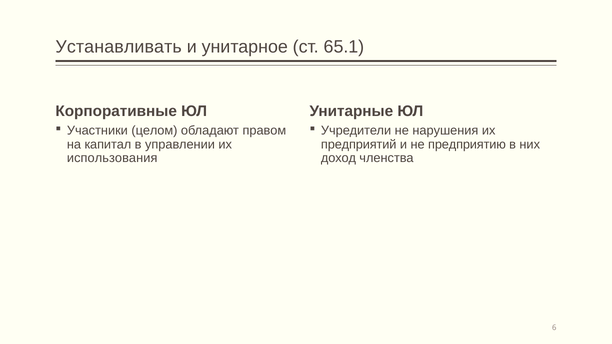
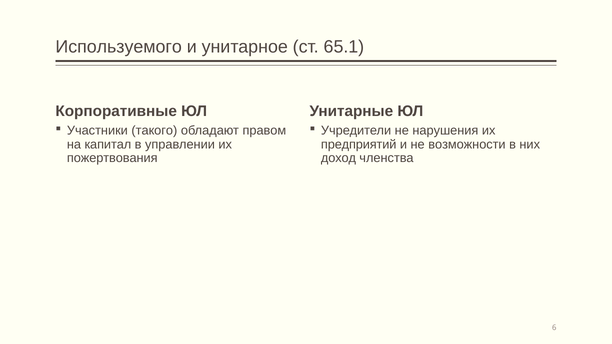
Устанавливать: Устанавливать -> Используемого (119, 47)
целом: целом -> такого (154, 131)
предприятию: предприятию -> возможности (467, 145)
использования: использования -> пожертвования (112, 158)
